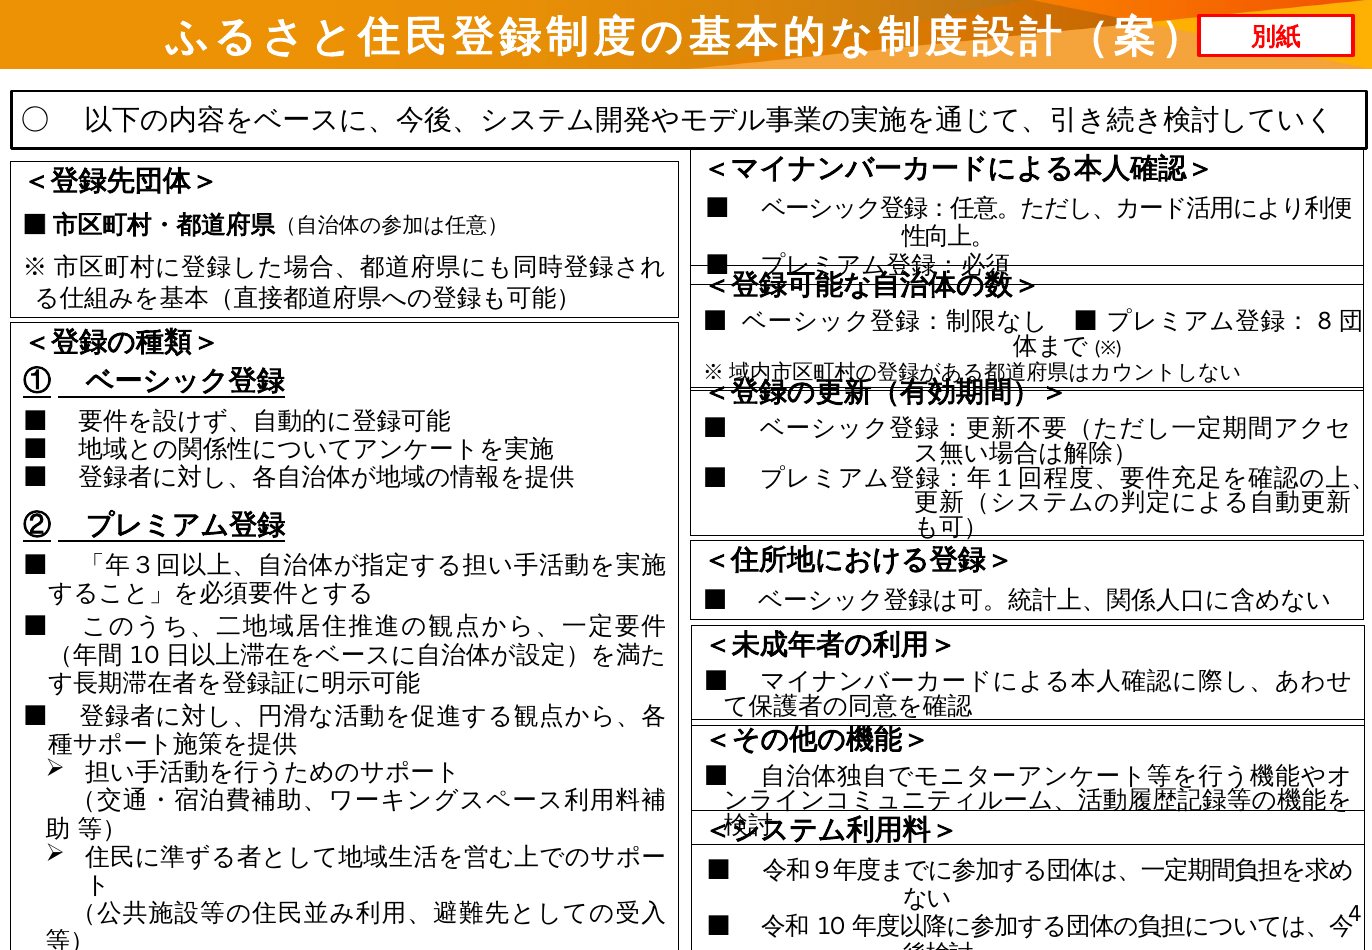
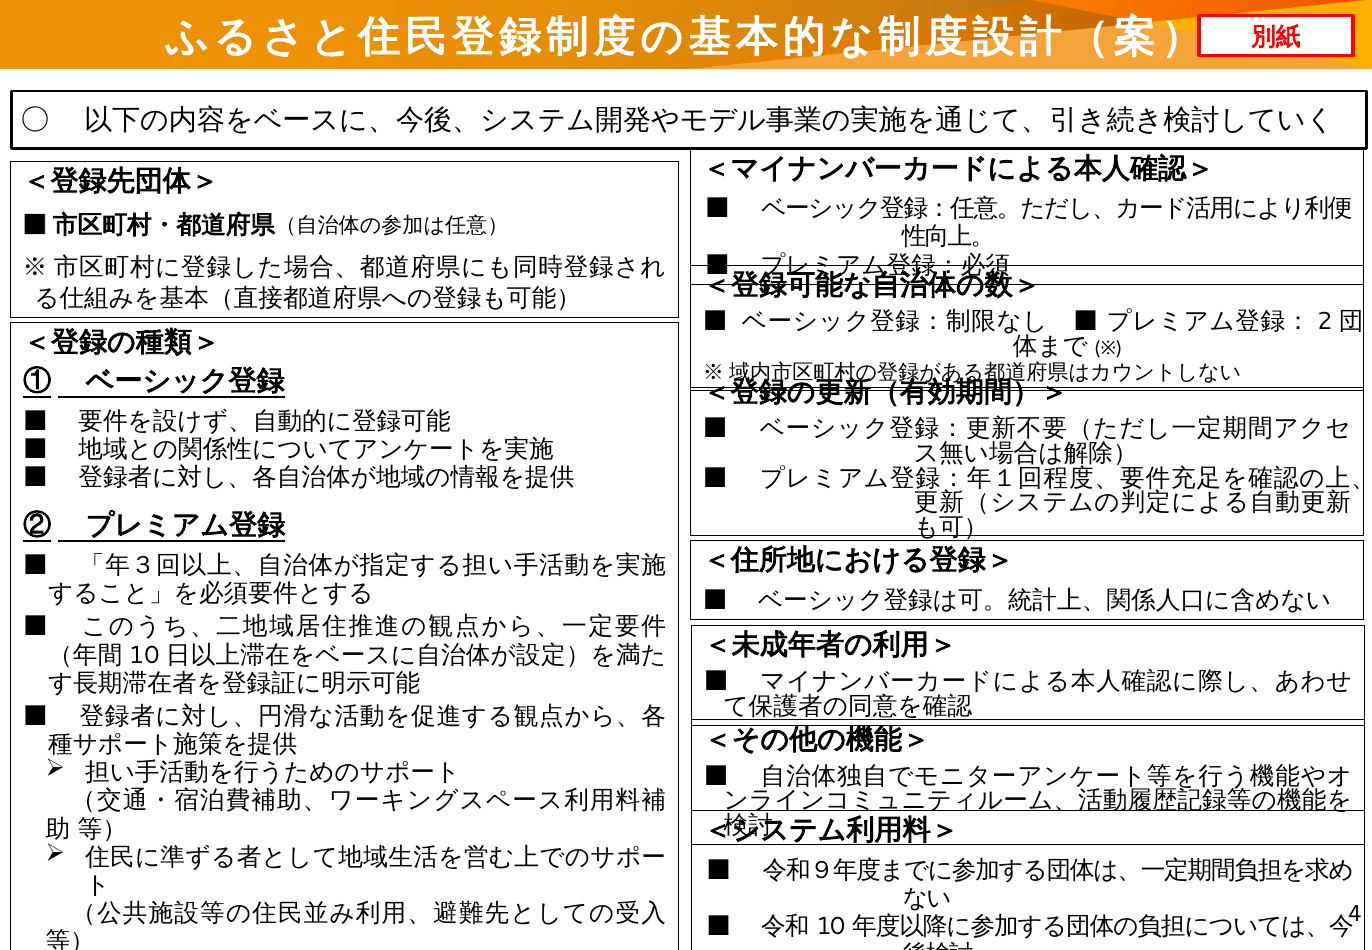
8: 8 -> 2 (1325, 322)
